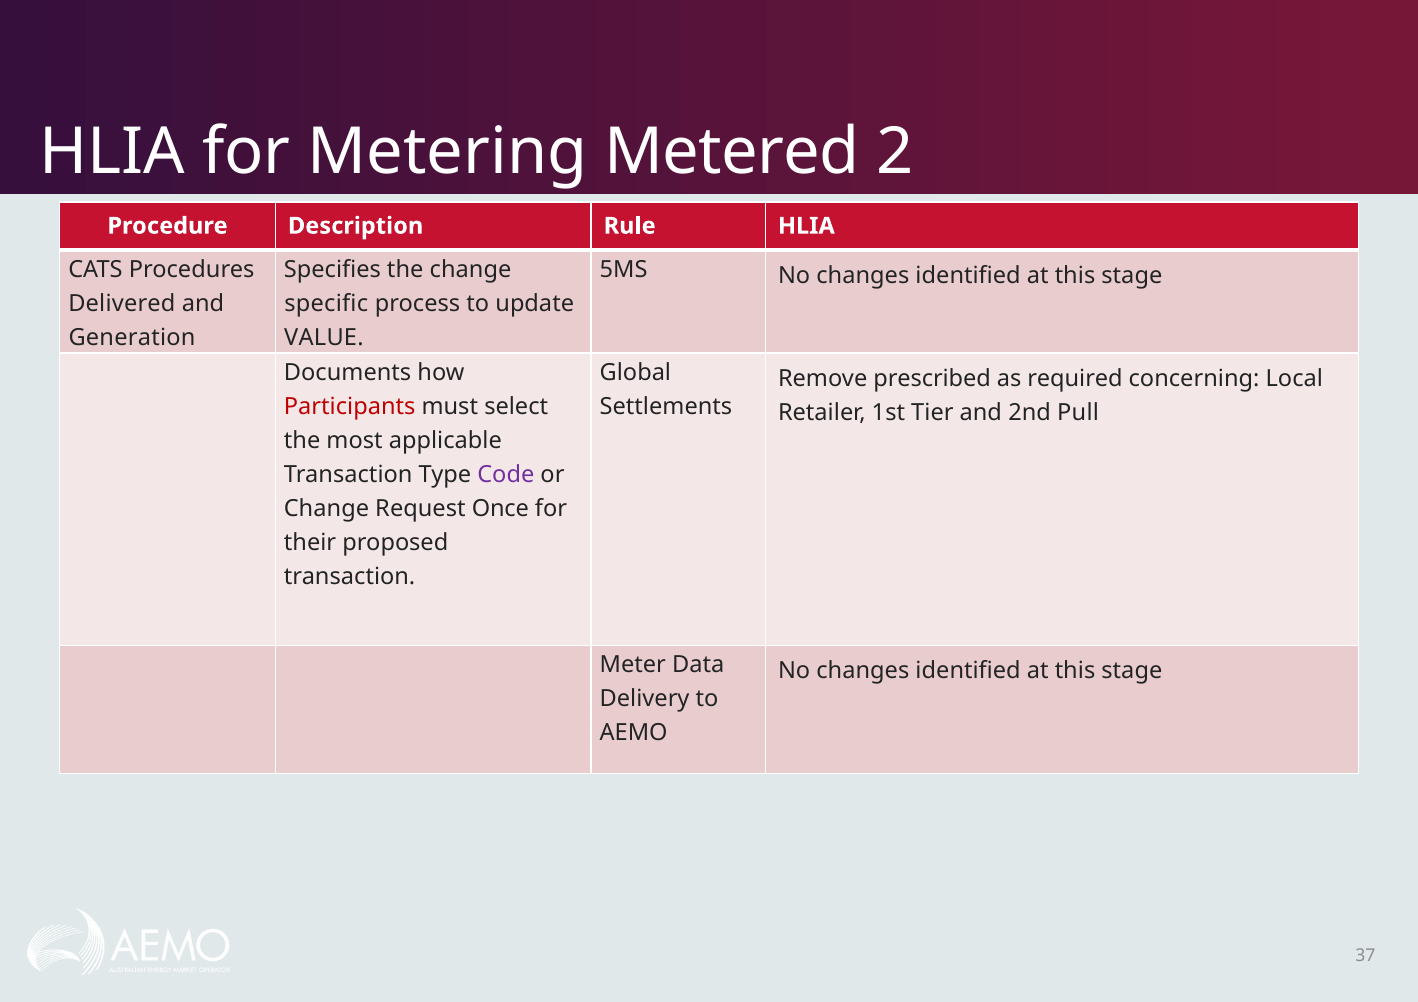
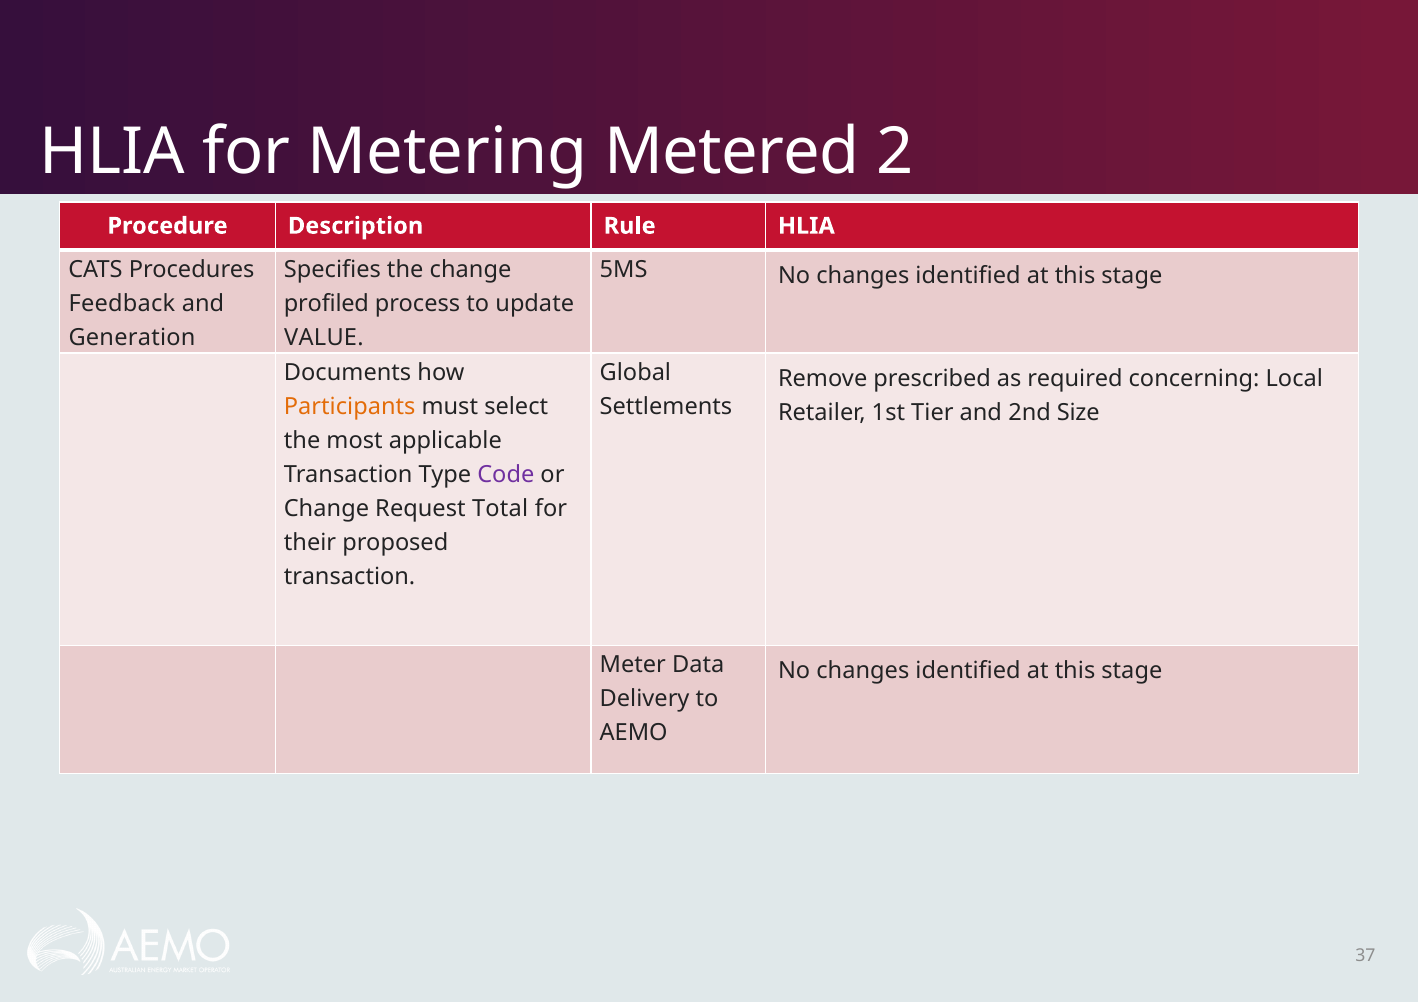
Delivered: Delivered -> Feedback (122, 303)
specific: specific -> profiled (326, 303)
Participants colour: red -> orange (350, 407)
Pull: Pull -> Size (1078, 413)
Once: Once -> Total (500, 509)
